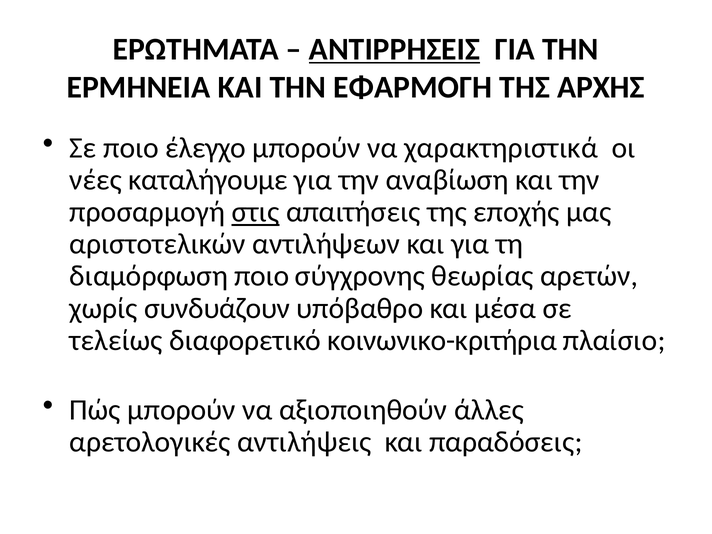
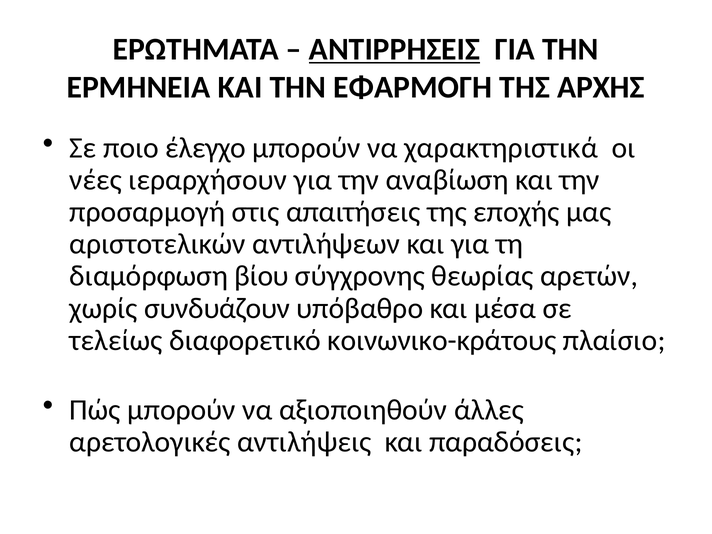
καταλήγουμε: καταλήγουμε -> ιεραρχήσουν (208, 180)
στις underline: present -> none (255, 212)
διαμόρφωση ποιο: ποιο -> βίου (262, 276)
κοινωνικο-κριτήρια: κοινωνικο-κριτήρια -> κοινωνικο-κράτους (442, 340)
